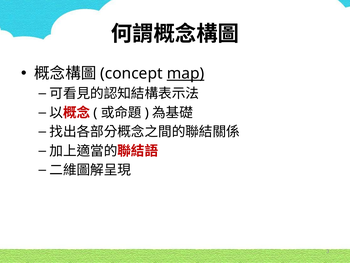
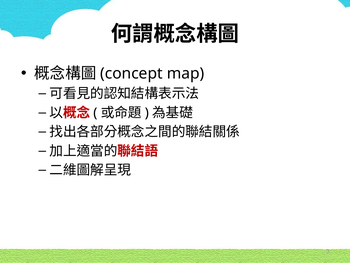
map underline: present -> none (186, 73)
